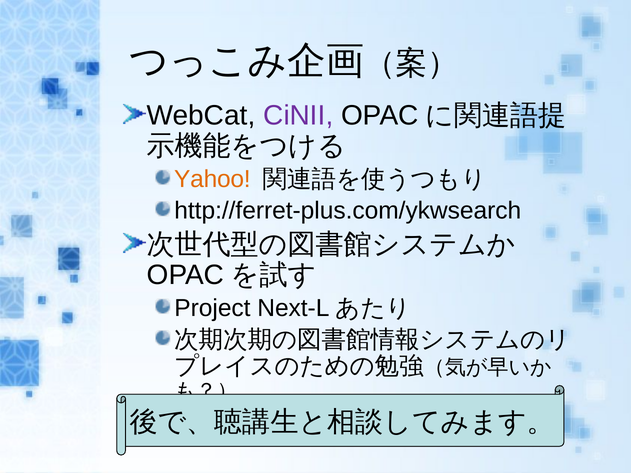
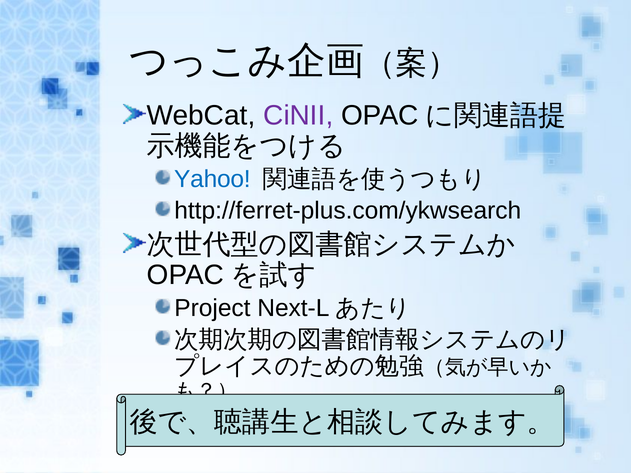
Yahoo colour: orange -> blue (212, 179)
